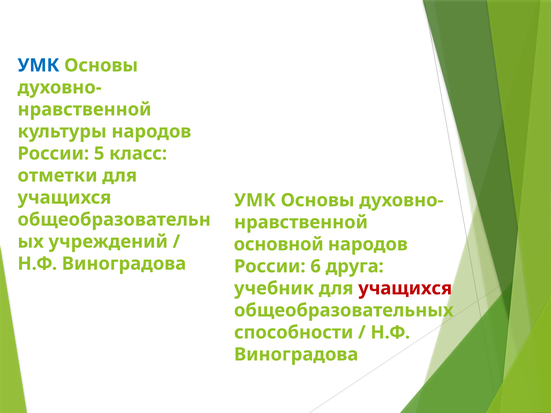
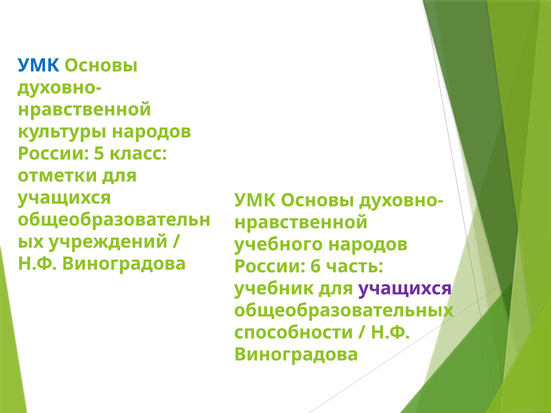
основной: основной -> учебного (279, 244)
друга: друга -> часть (355, 266)
учащихся colour: red -> purple (405, 289)
